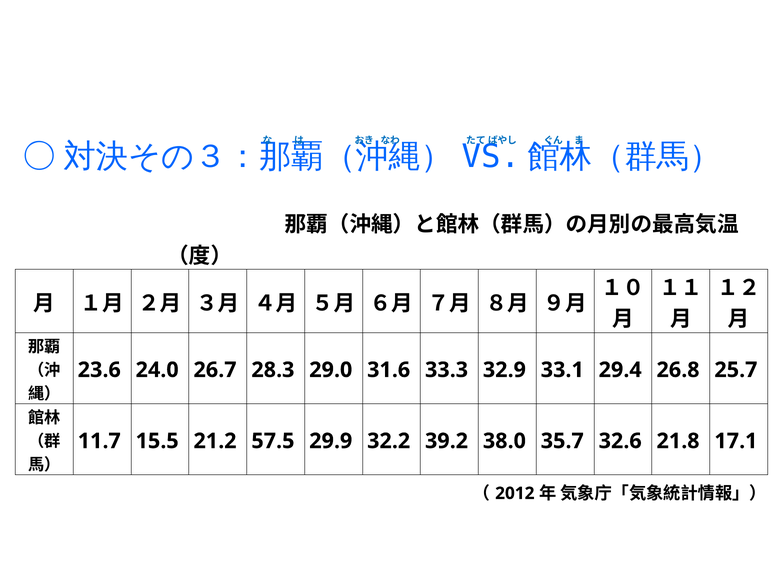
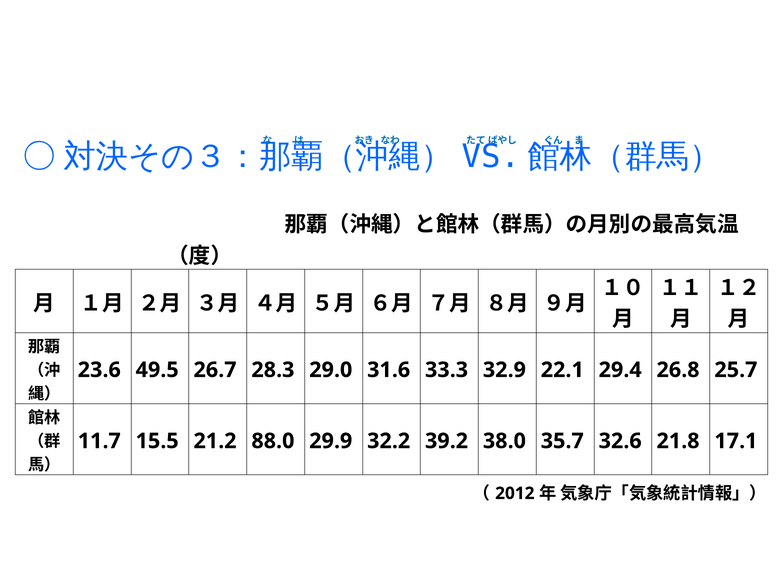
24.0: 24.0 -> 49.5 (157, 370)
33.1: 33.1 -> 22.1 (562, 370)
57.5: 57.5 -> 88.0 (273, 441)
